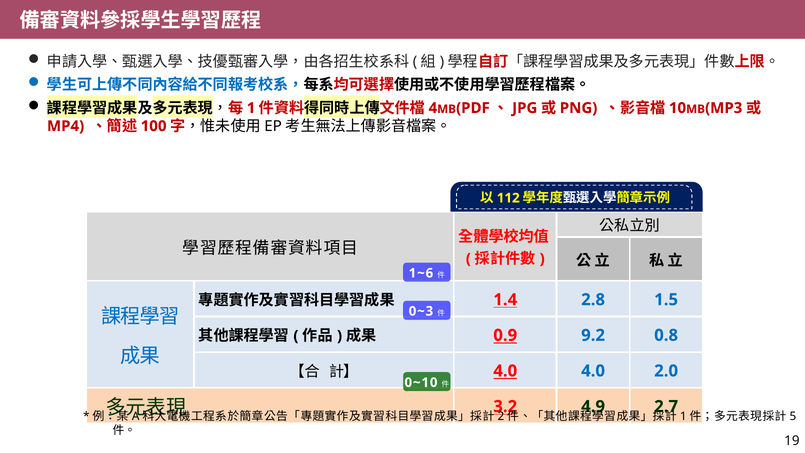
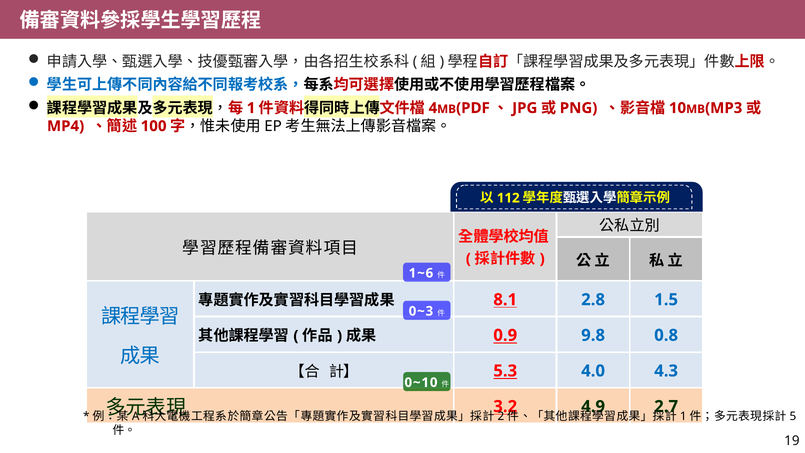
1.4: 1.4 -> 8.1 (505, 300)
9.2: 9.2 -> 9.8 (593, 335)
4.0: 4.0 -> 5.3 (505, 371)
2.0: 2.0 -> 4.3 (666, 371)
